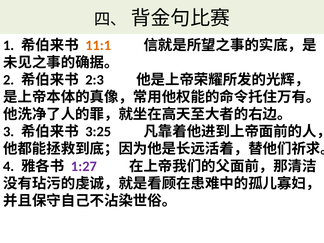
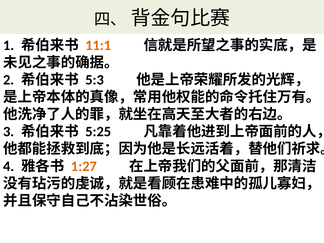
2:3: 2:3 -> 5:3 (95, 80)
3:25: 3:25 -> 5:25 (98, 132)
1:27 colour: purple -> orange (84, 166)
